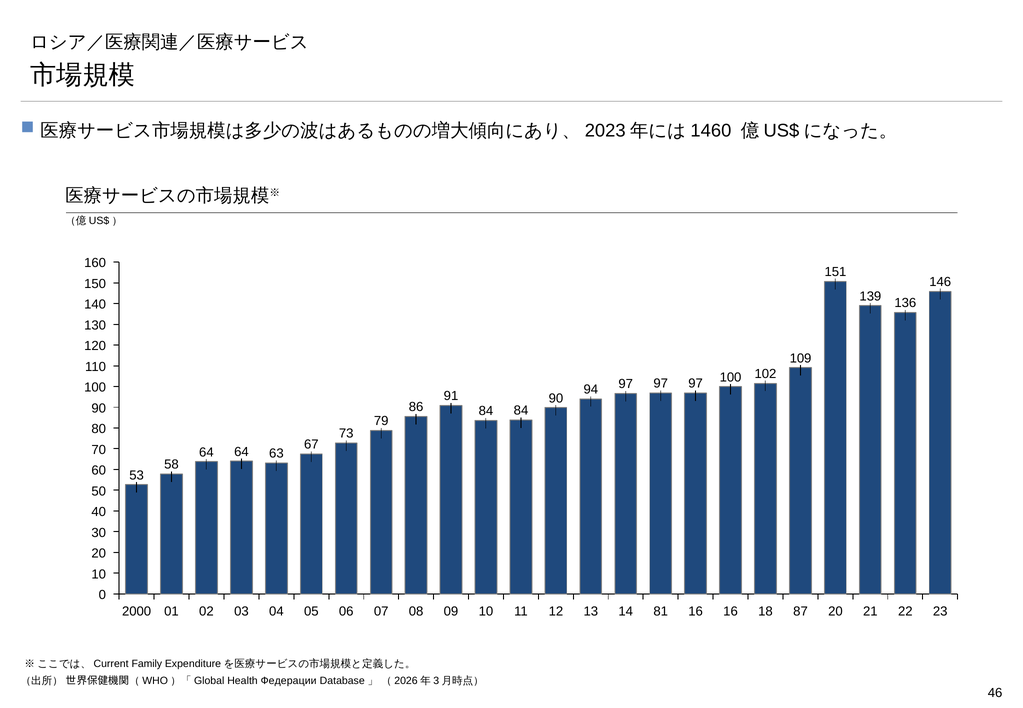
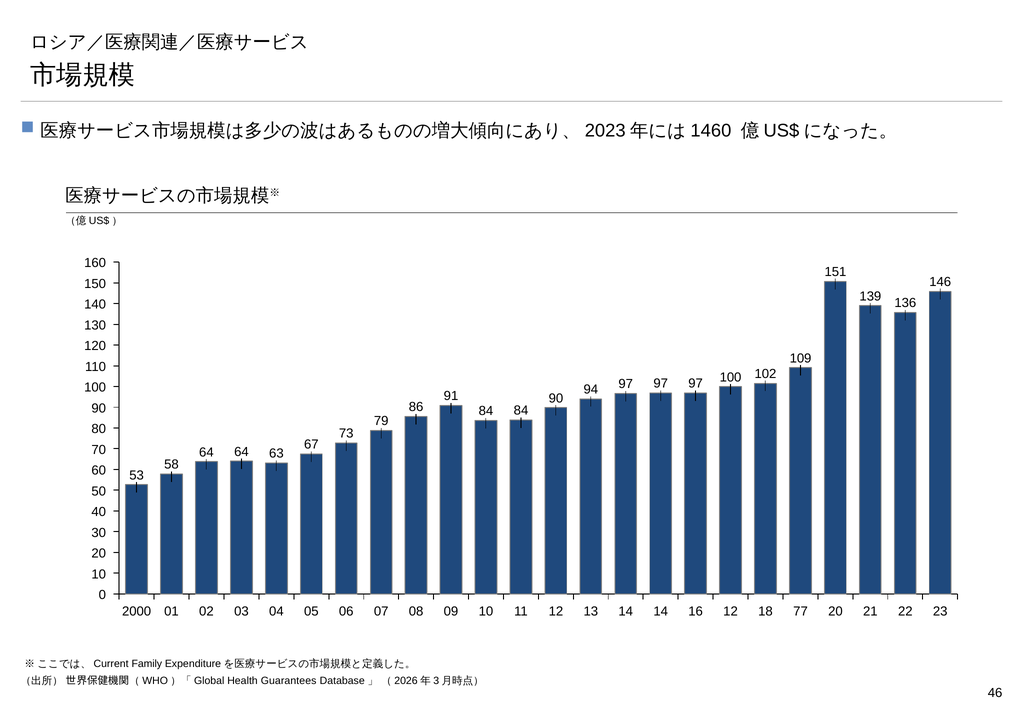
14 81: 81 -> 14 (661, 612)
16 16: 16 -> 12 (731, 612)
87: 87 -> 77 (801, 612)
Федерации: Федерации -> Guarantees (289, 681)
